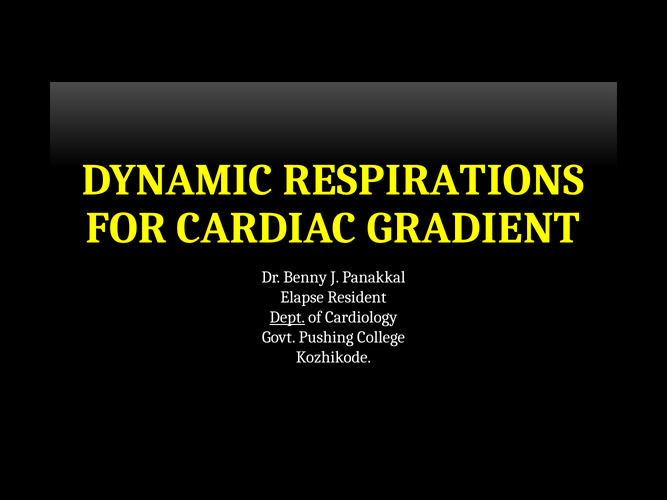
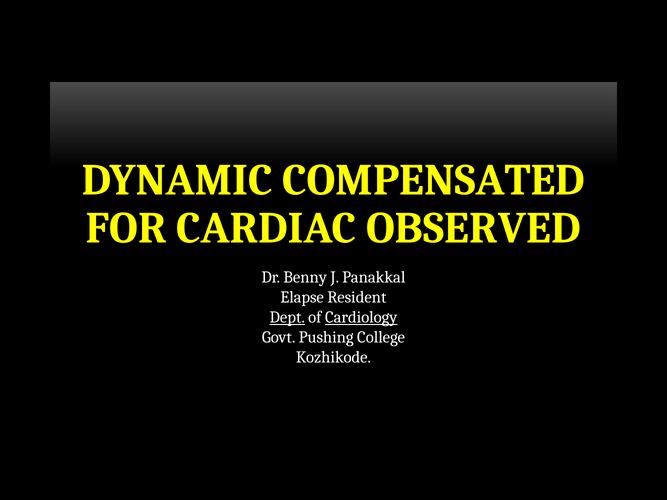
RESPIRATIONS: RESPIRATIONS -> COMPENSATED (434, 180)
GRADIENT: GRADIENT -> OBSERVED (473, 228)
Cardiology underline: none -> present (361, 317)
